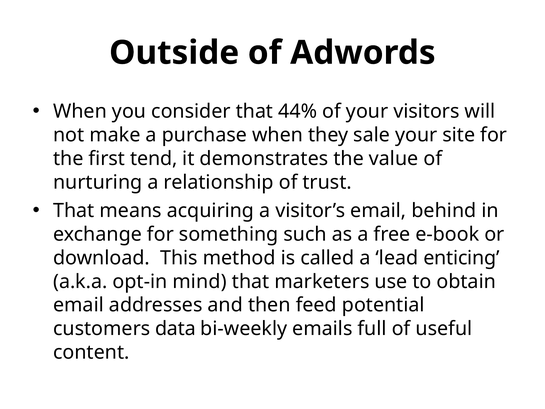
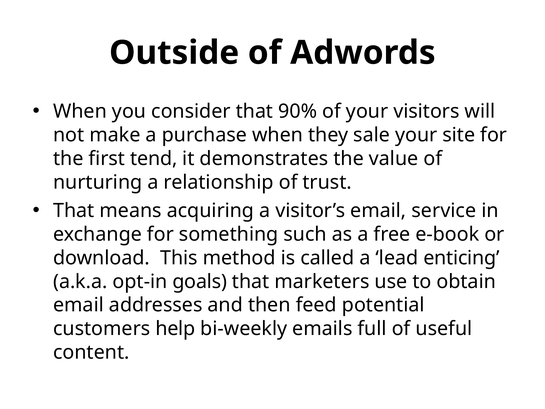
44%: 44% -> 90% (298, 111)
behind: behind -> service (444, 211)
mind: mind -> goals (200, 281)
data: data -> help (175, 329)
